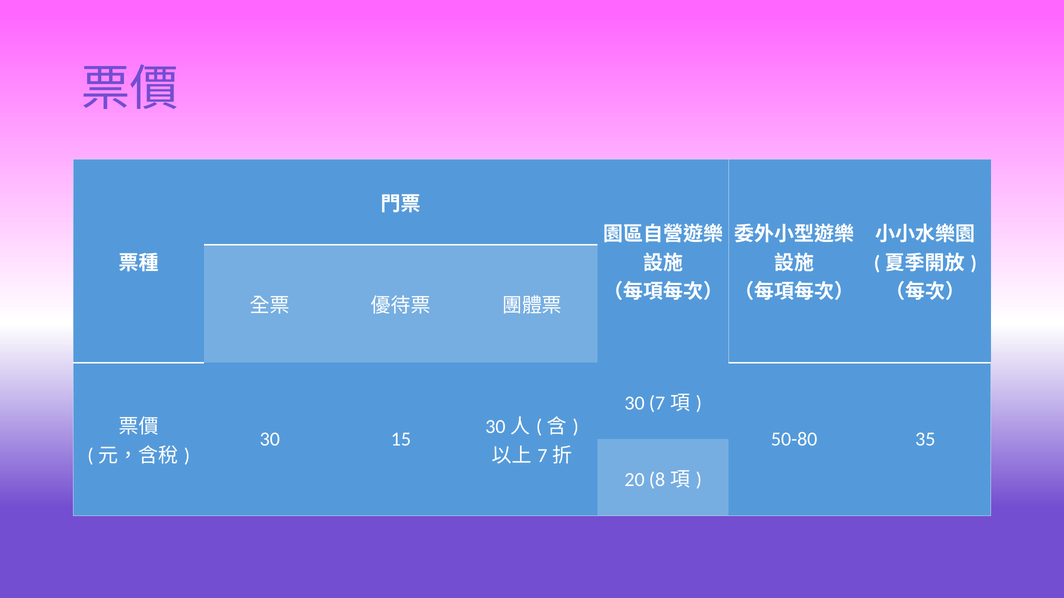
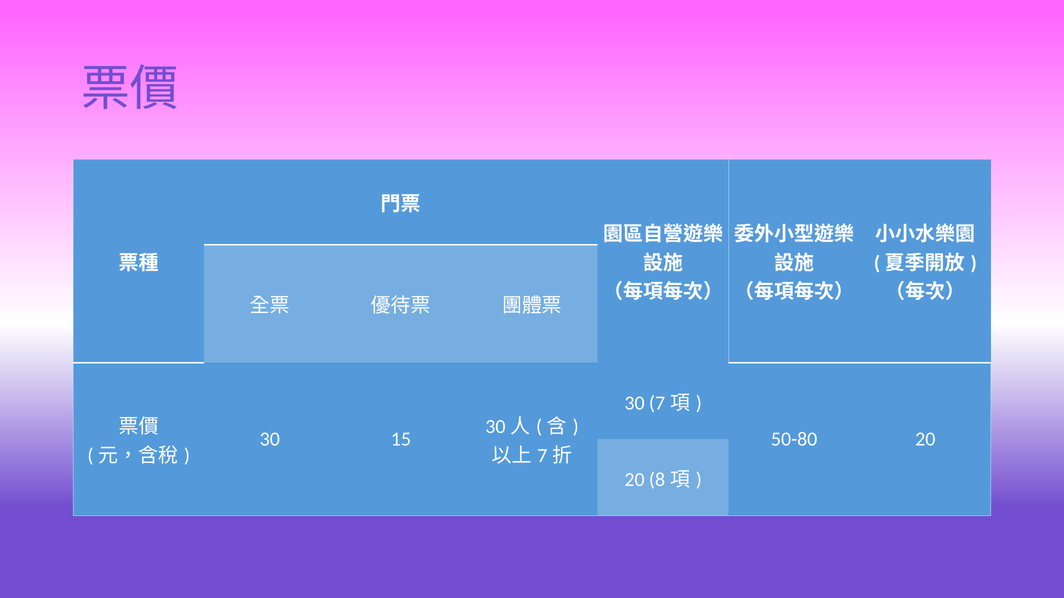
50-80 35: 35 -> 20 (925, 440)
